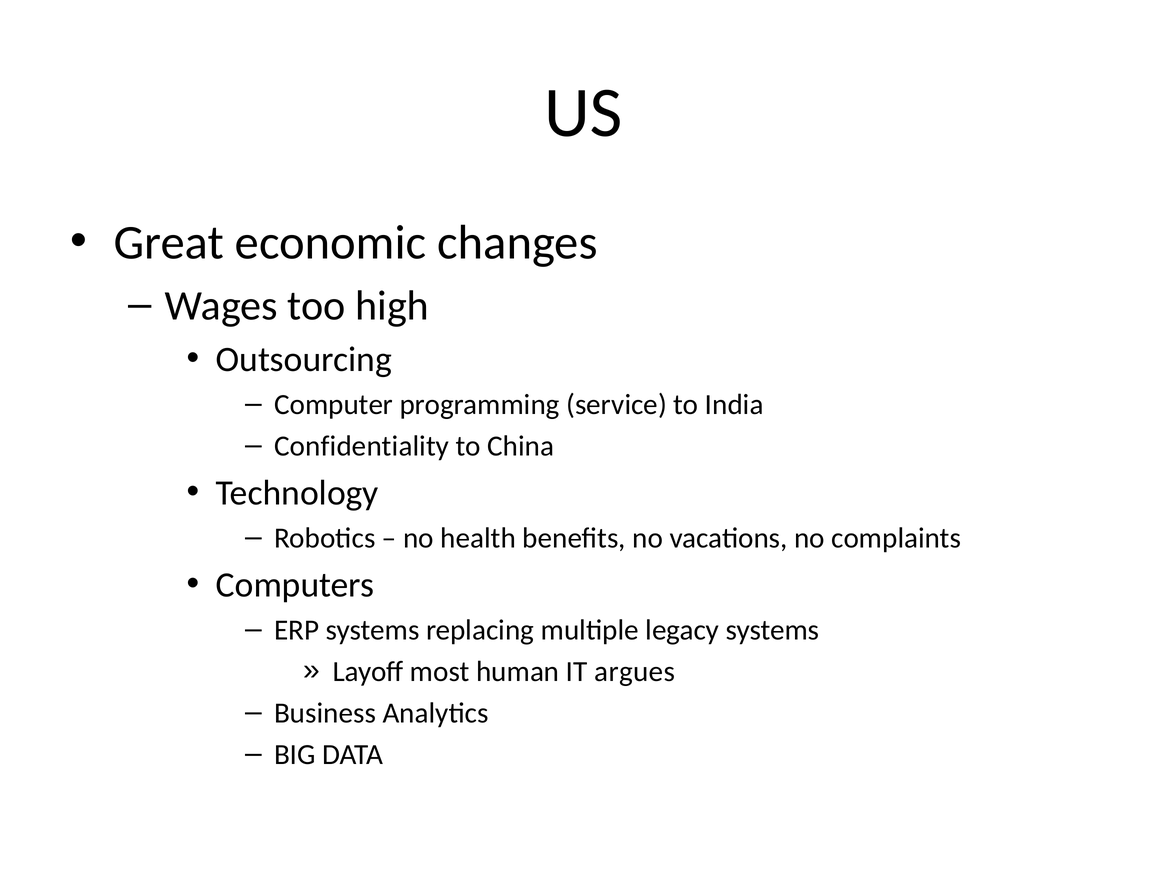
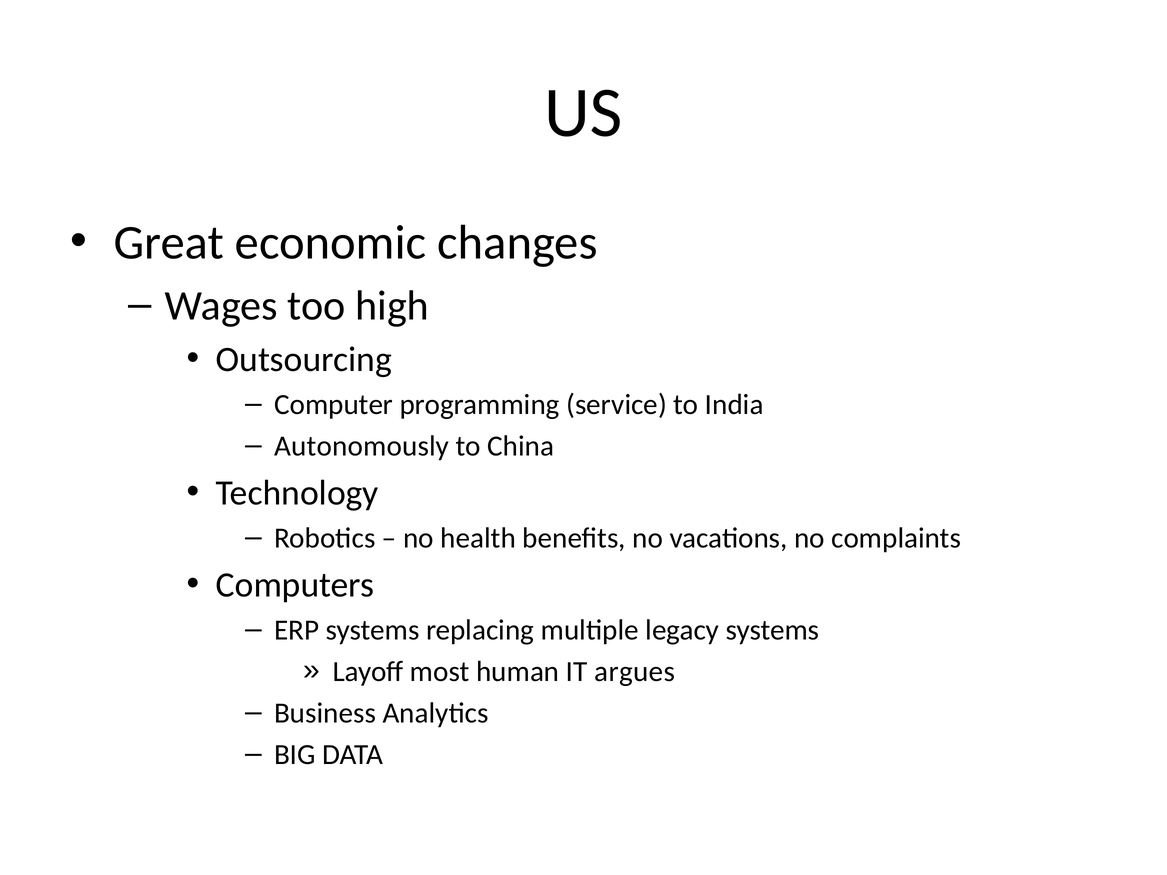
Confidentiality: Confidentiality -> Autonomously (362, 446)
